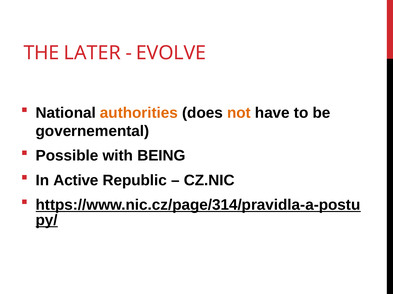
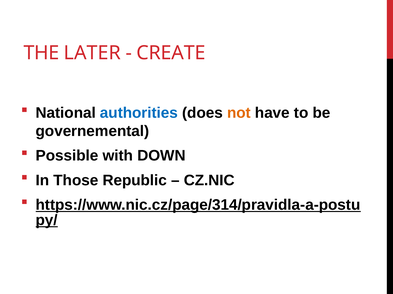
EVOLVE: EVOLVE -> CREATE (171, 53)
authorities colour: orange -> blue (139, 113)
BEING: BEING -> DOWN (161, 156)
Active: Active -> Those (76, 181)
